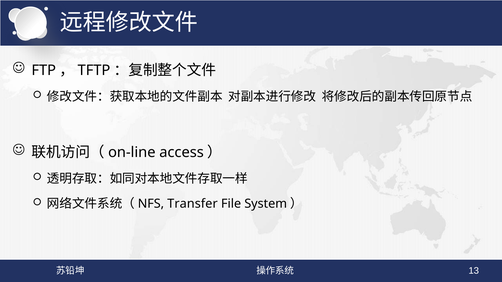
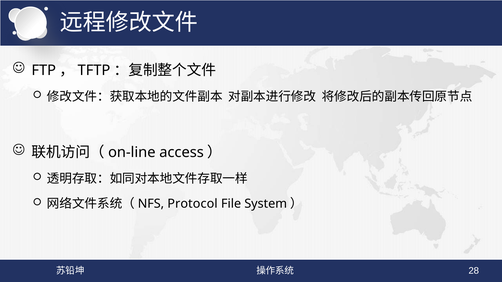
Transfer: Transfer -> Protocol (193, 204)
13: 13 -> 28 (474, 271)
